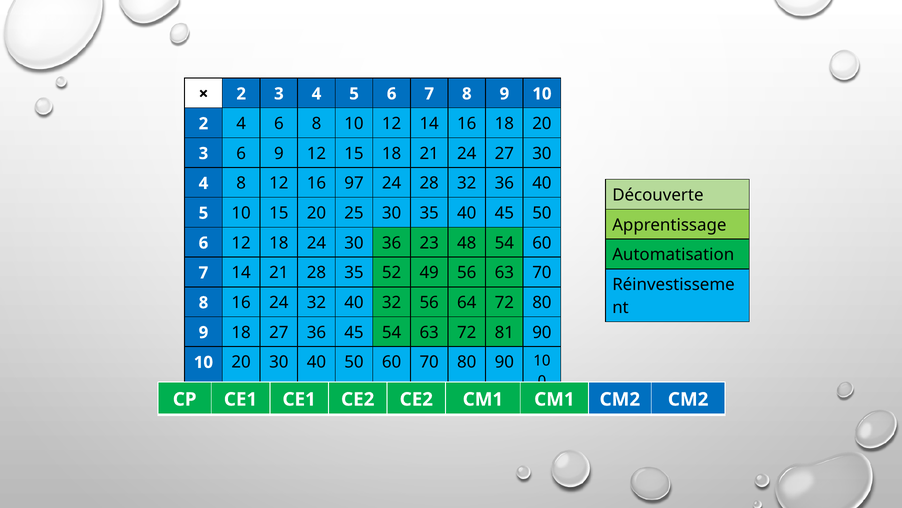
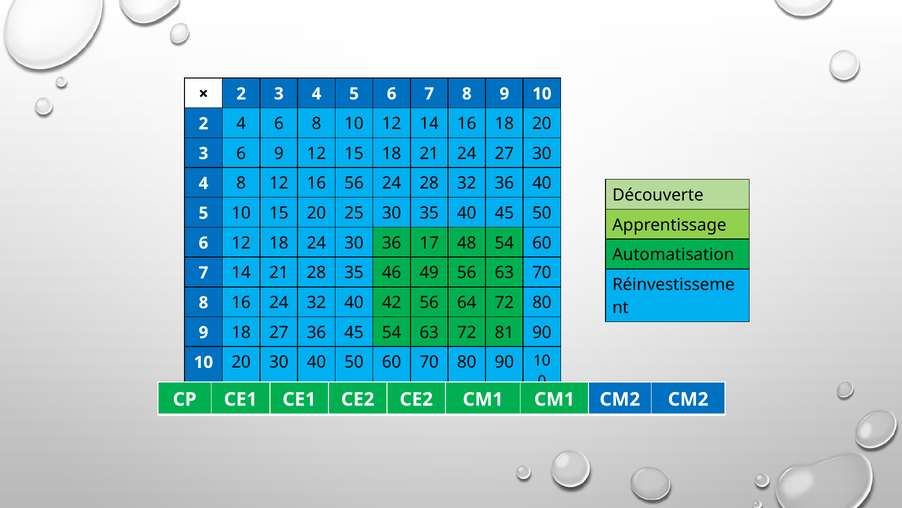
16 97: 97 -> 56 (354, 183)
23: 23 -> 17 (429, 243)
52: 52 -> 46 (392, 273)
40 32: 32 -> 42 (392, 302)
